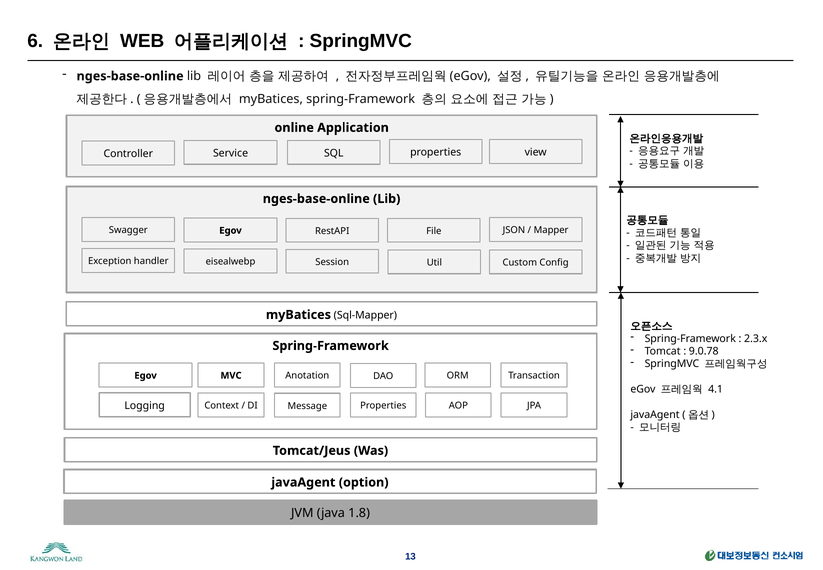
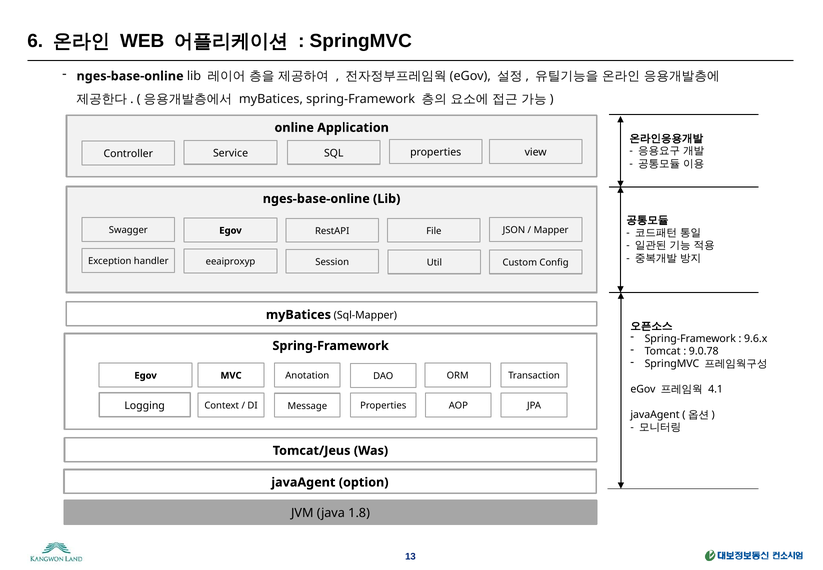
eisealwebp: eisealwebp -> eeaiproxyp (230, 261)
2.3.x: 2.3.x -> 9.6.x (756, 338)
